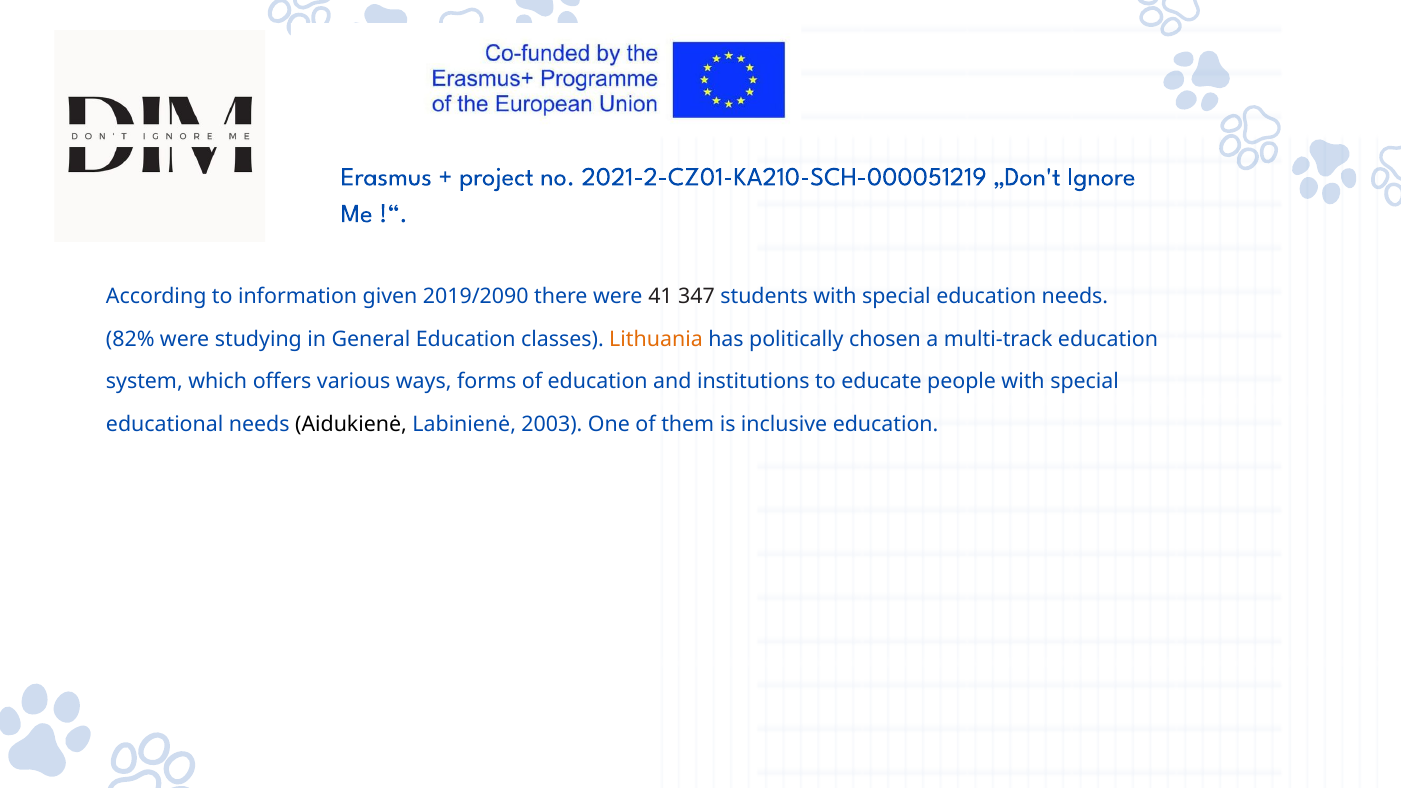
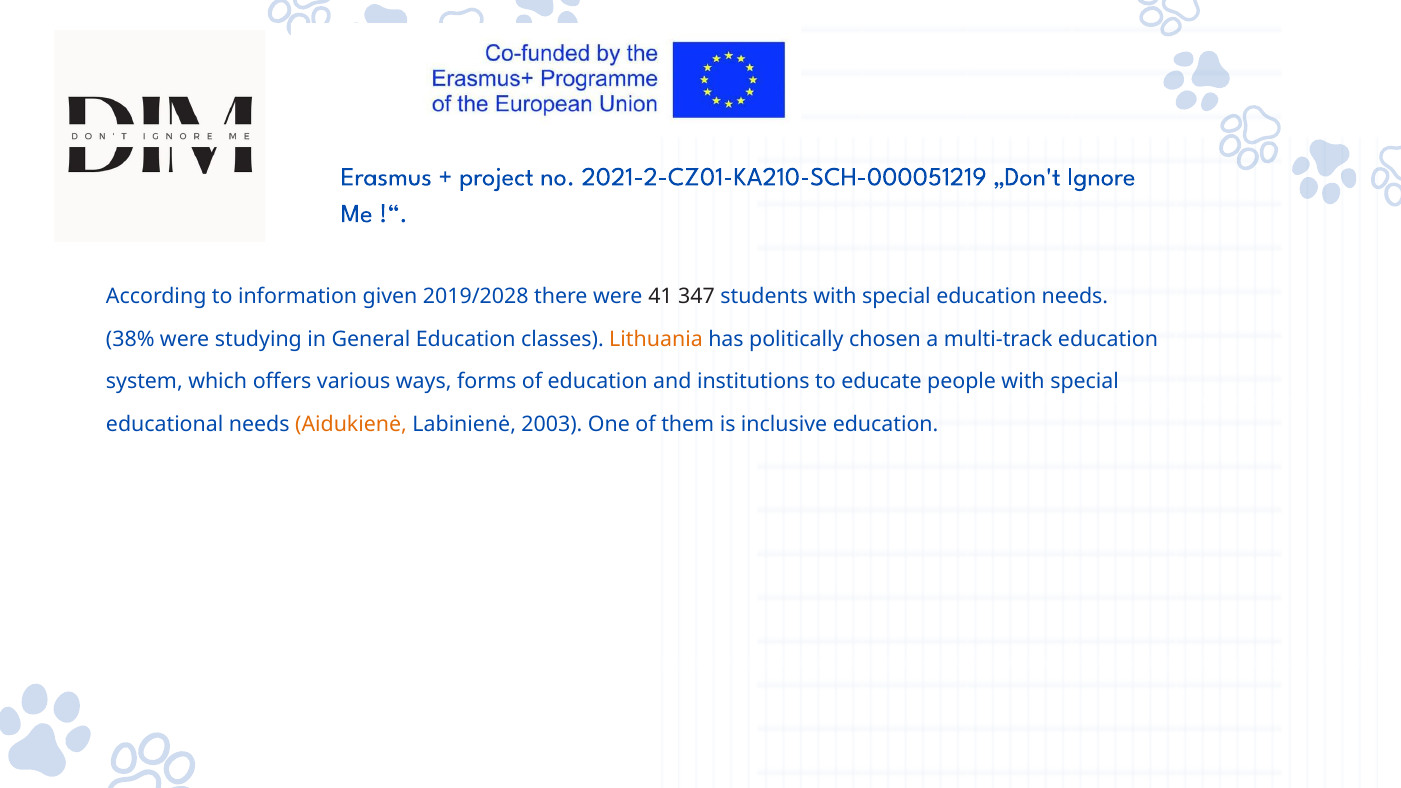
2019/2090: 2019/2090 -> 2019/2028 (476, 296)
82%: 82% -> 38% (130, 339)
Aidukienė colour: black -> orange (351, 425)
